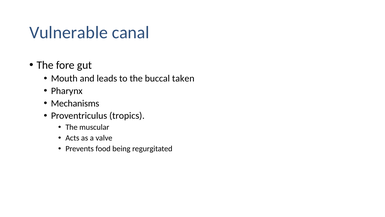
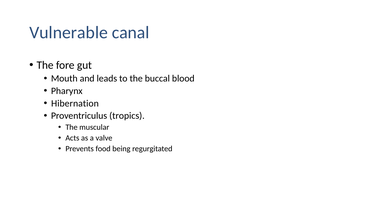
taken: taken -> blood (183, 78)
Mechanisms: Mechanisms -> Hibernation (75, 103)
